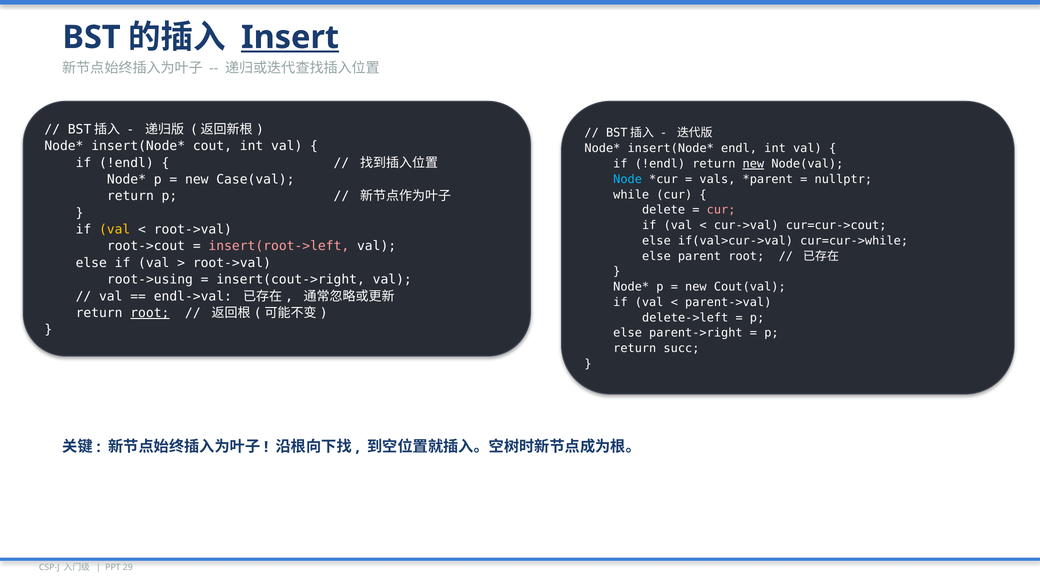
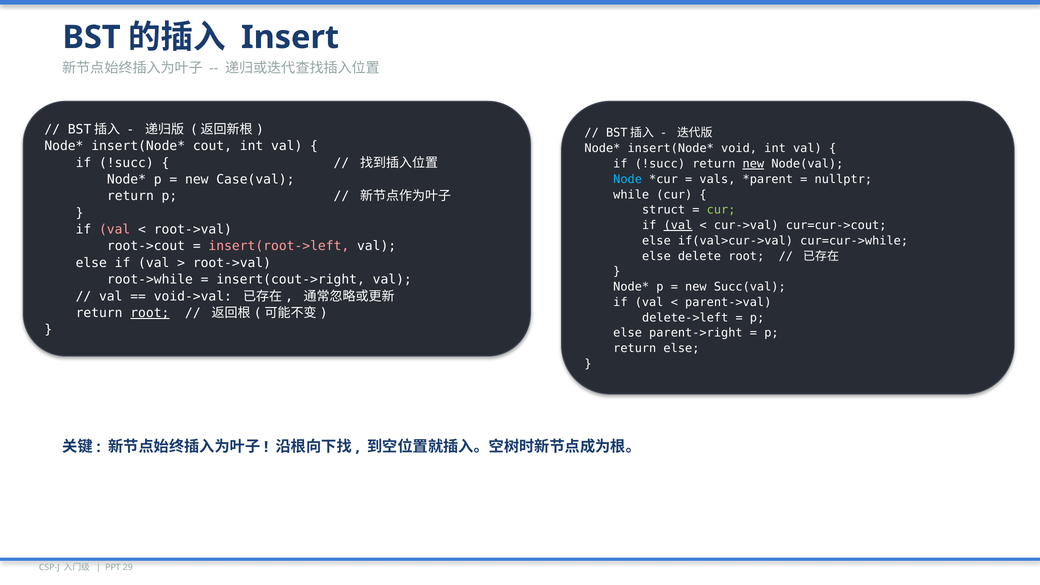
Insert underline: present -> none (290, 37)
endl: endl -> void (739, 148)
!endl: !endl -> !succ (126, 163)
!endl: !endl -> !succ (660, 164)
delete: delete -> struct (664, 210)
cur colour: pink -> light green (721, 210)
val underline: none -> present (678, 225)
val colour: yellow -> pink (115, 230)
parent: parent -> delete (699, 256)
root->using: root->using -> root->while (150, 280)
Cout(val: Cout(val -> Succ(val (750, 287)
endl->val: endl->val -> void->val (193, 296)
return succ: succ -> else (681, 348)
